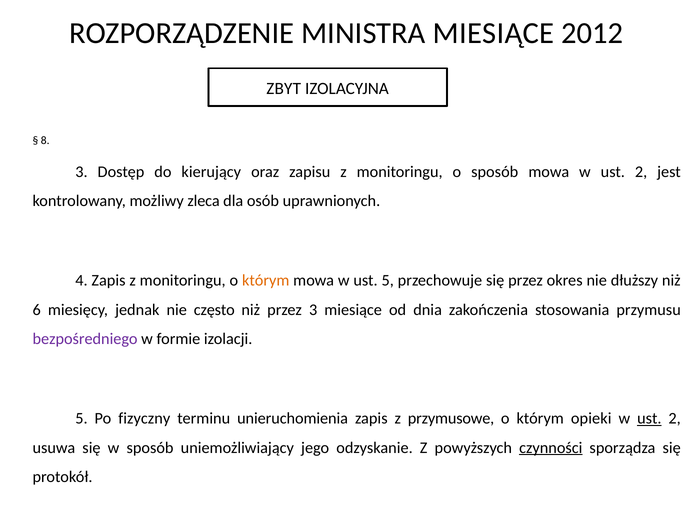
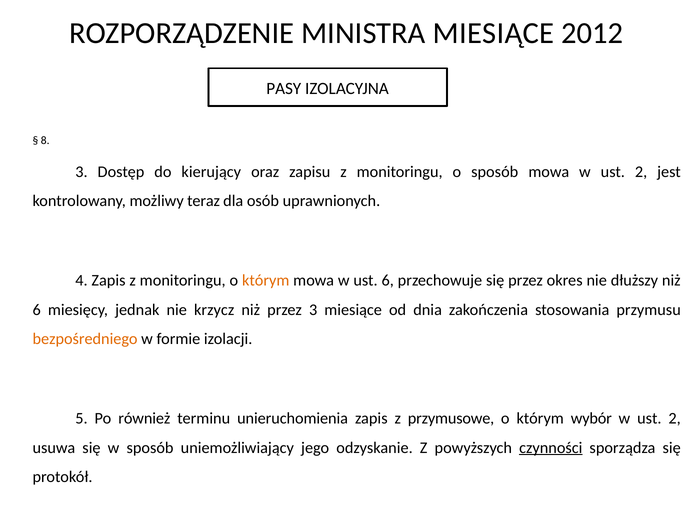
ZBYT: ZBYT -> PASY (284, 88)
zleca: zleca -> teraz (204, 201)
ust 5: 5 -> 6 (388, 281)
często: często -> krzycz (214, 310)
bezpośredniego colour: purple -> orange (85, 339)
fizyczny: fizyczny -> również (144, 418)
opieki: opieki -> wybór (591, 418)
ust underline: present -> none (649, 418)
